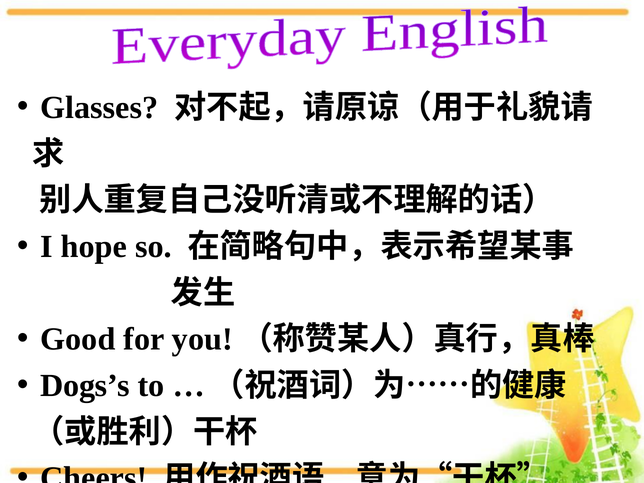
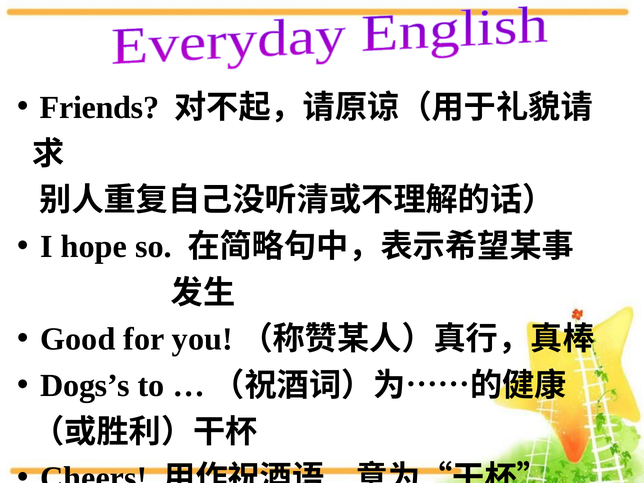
Glasses: Glasses -> Friends (99, 108)
